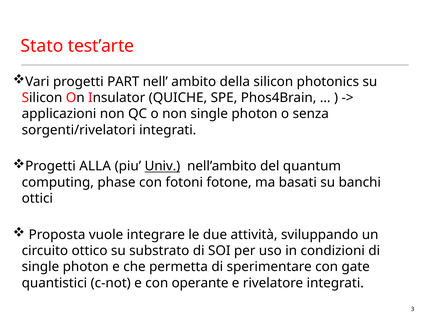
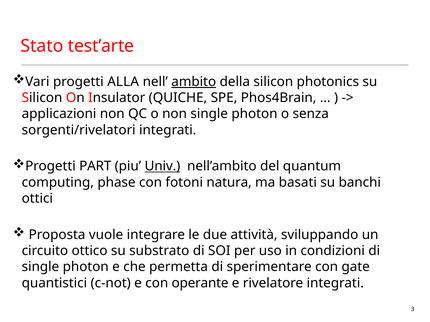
PART: PART -> ALLA (123, 82)
ambito underline: none -> present (194, 82)
ALLA: ALLA -> PART (95, 166)
fotone: fotone -> natura (229, 183)
